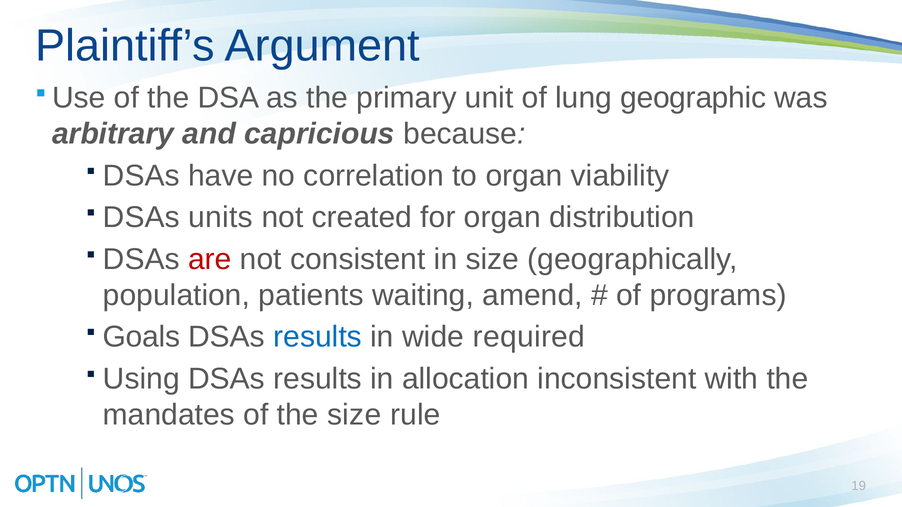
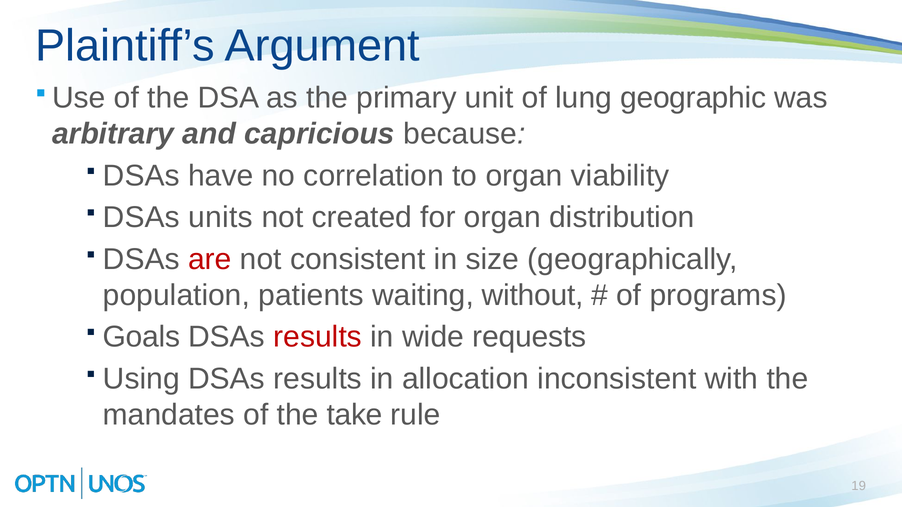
amend: amend -> without (533, 295)
results colour: blue -> red (318, 337)
required: required -> requests (529, 337)
the size: size -> take (355, 415)
